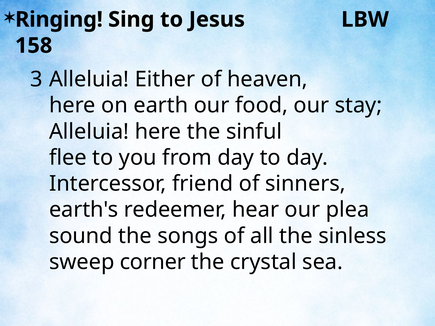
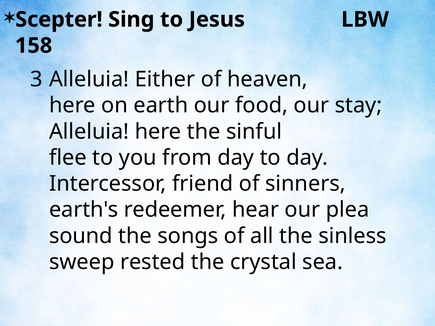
Ringing: Ringing -> Scepter (59, 20)
corner: corner -> rested (153, 262)
